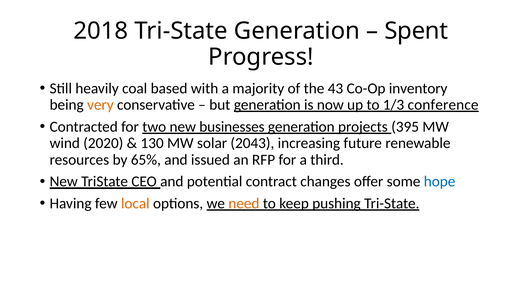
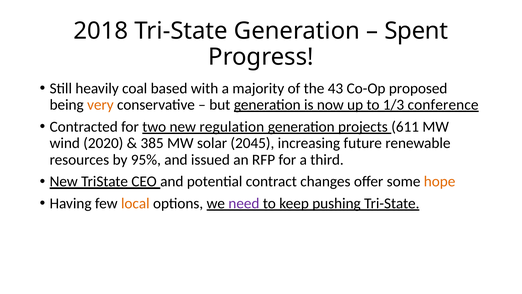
inventory: inventory -> proposed (418, 88)
businesses: businesses -> regulation (232, 127)
395: 395 -> 611 (405, 127)
130: 130 -> 385 (152, 143)
2043: 2043 -> 2045 (252, 143)
65%: 65% -> 95% (146, 159)
hope colour: blue -> orange (440, 181)
need colour: orange -> purple (244, 203)
